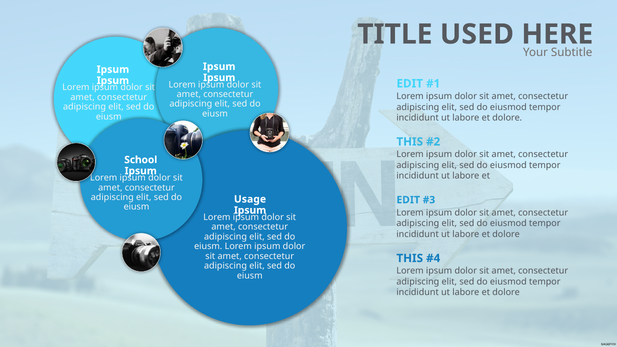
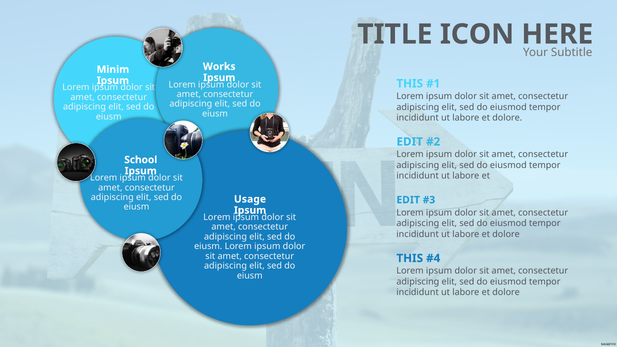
USED: USED -> ICON (477, 34)
Ipsum: Ipsum -> Works (219, 67)
Ipsum: Ipsum -> Minim (113, 69)
EDIT: EDIT -> THIS (410, 84)
THIS: THIS -> EDIT (410, 142)
